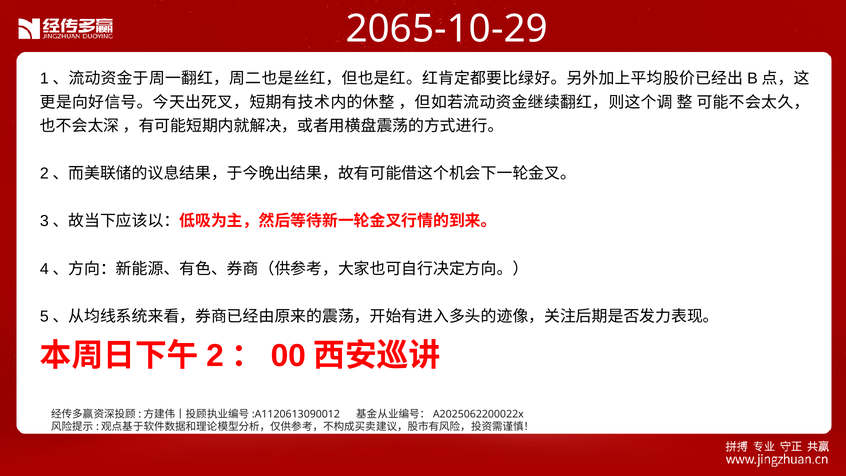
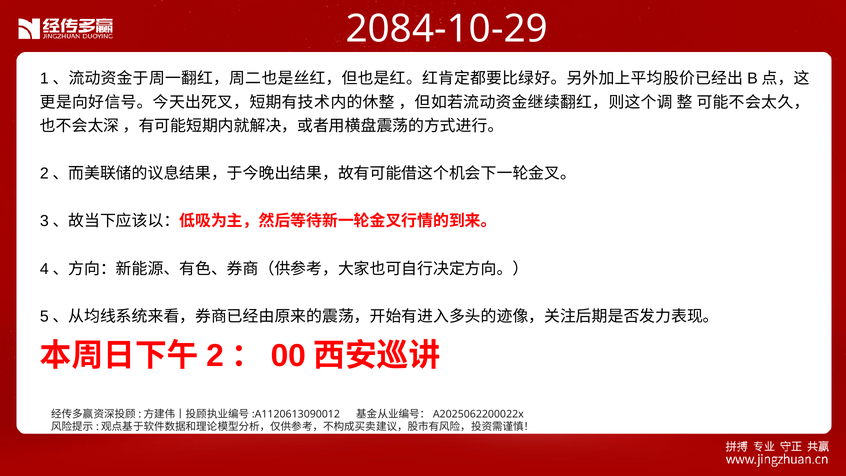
2065-10-29: 2065-10-29 -> 2084-10-29 (447, 29)
